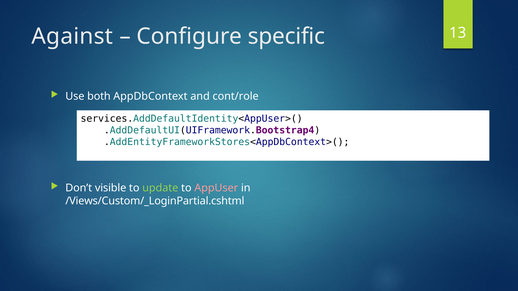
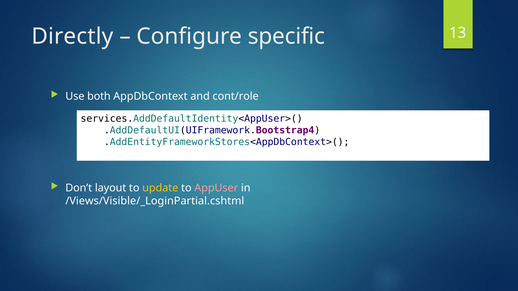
Against: Against -> Directly (72, 36)
visible: visible -> layout (111, 188)
update colour: light green -> yellow (160, 188)
/Views/Custom/_LoginPartial.cshtml: /Views/Custom/_LoginPartial.cshtml -> /Views/Visible/_LoginPartial.cshtml (155, 201)
